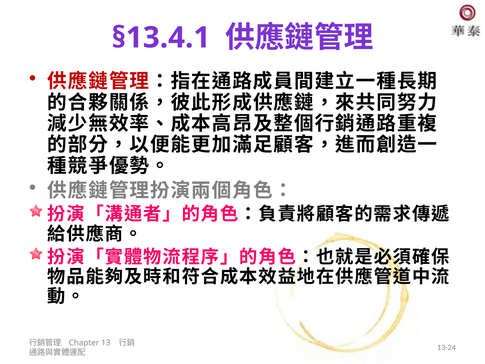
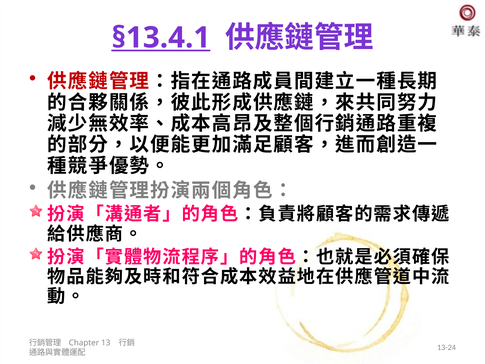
§13.4.1 underline: none -> present (161, 38)
